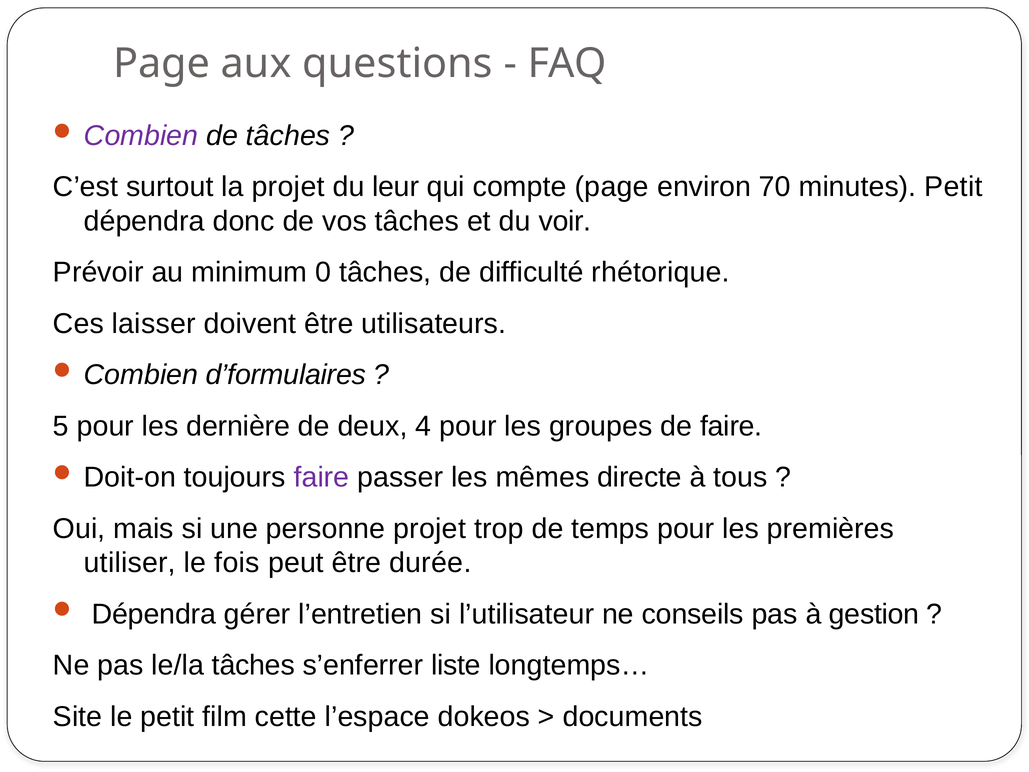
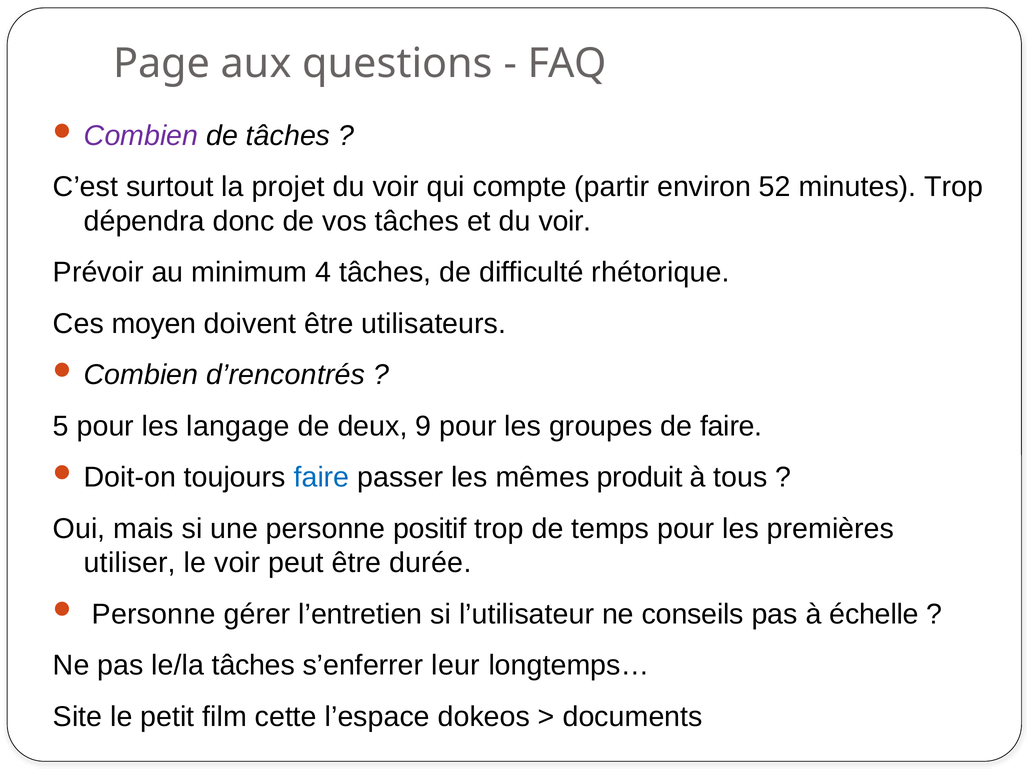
leur: leur -> voir (396, 187)
compte page: page -> partir (612, 187)
70: 70 -> 52 (775, 187)
minutes Petit: Petit -> Trop (954, 187)
0: 0 -> 4 (323, 272)
laisser: laisser -> moyen (154, 324)
d’formulaires: d’formulaires -> d’rencontrés (286, 375)
dernière: dernière -> langage (238, 426)
4: 4 -> 9 (423, 426)
faire colour: purple -> blue (321, 477)
directe: directe -> produit (640, 477)
personne projet: projet -> positif (430, 528)
le fois: fois -> voir (237, 563)
Dépendra: Dépendra -> Personne (154, 614)
gestion: gestion -> échelle (874, 614)
liste: liste -> leur (456, 665)
